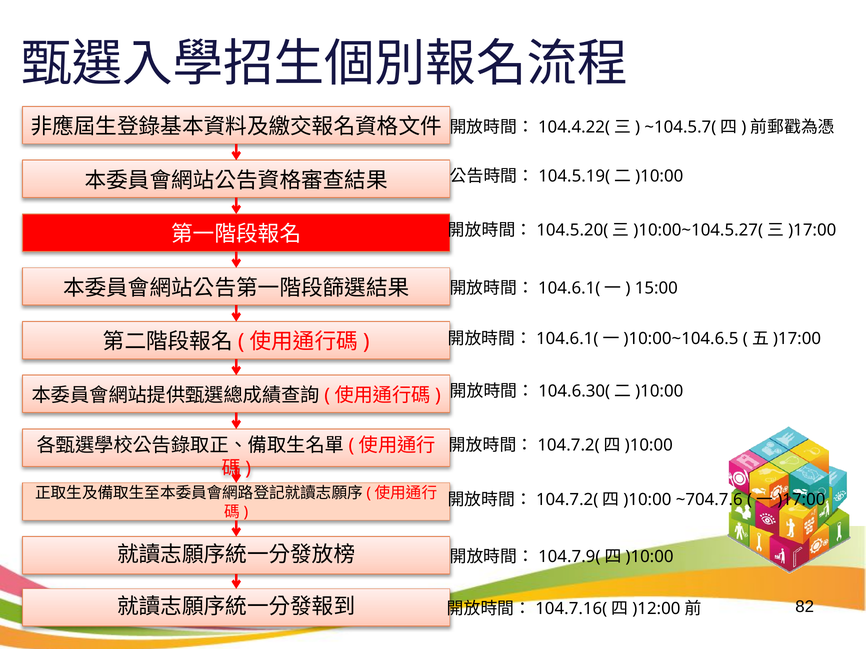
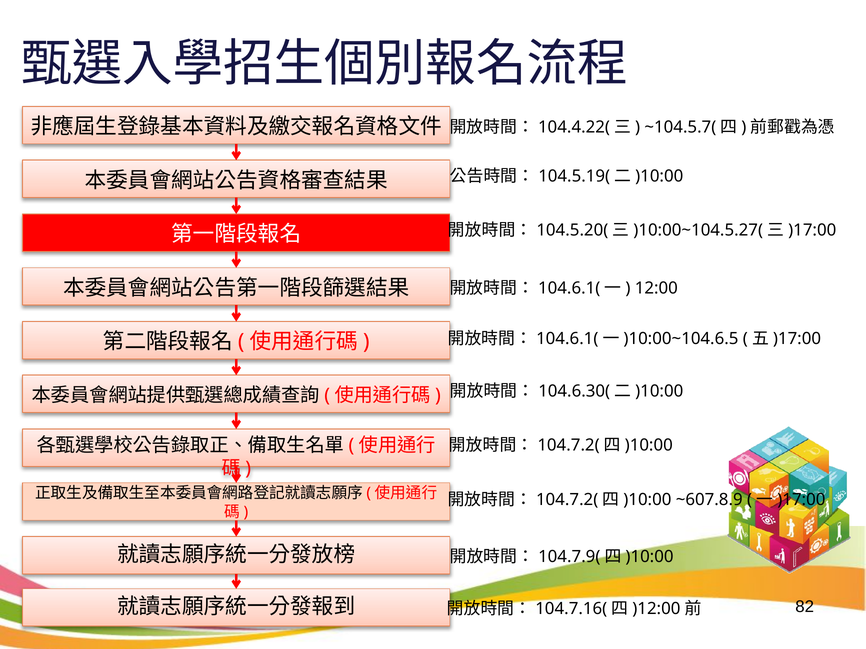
15:00: 15:00 -> 12:00 (656, 289)
~704.7.6: ~704.7.6 -> ~607.8.9 (709, 500)
